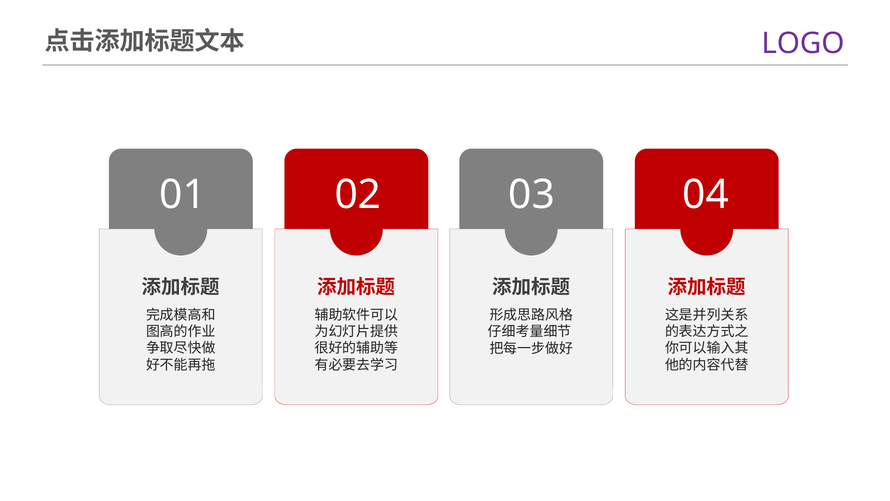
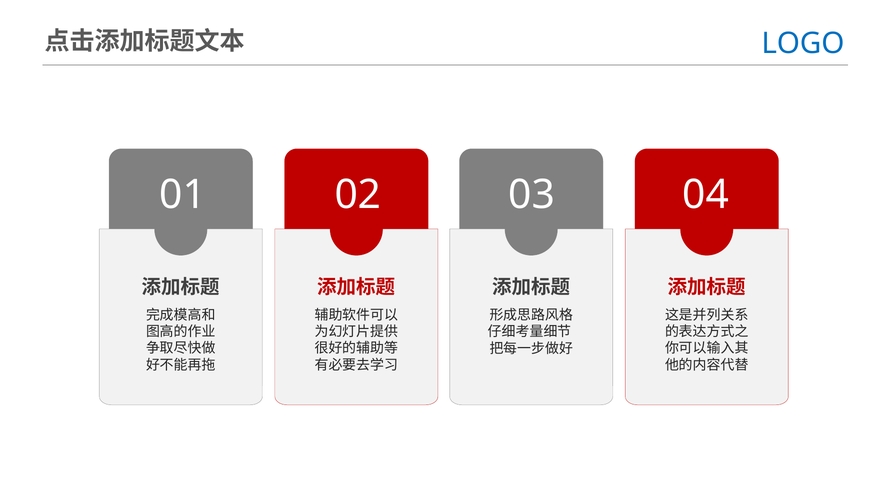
LOGO colour: purple -> blue (803, 43)
